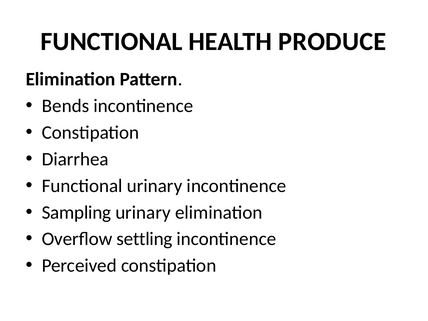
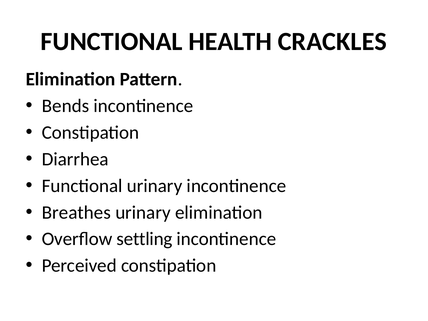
PRODUCE: PRODUCE -> CRACKLES (332, 41)
Sampling: Sampling -> Breathes (76, 212)
